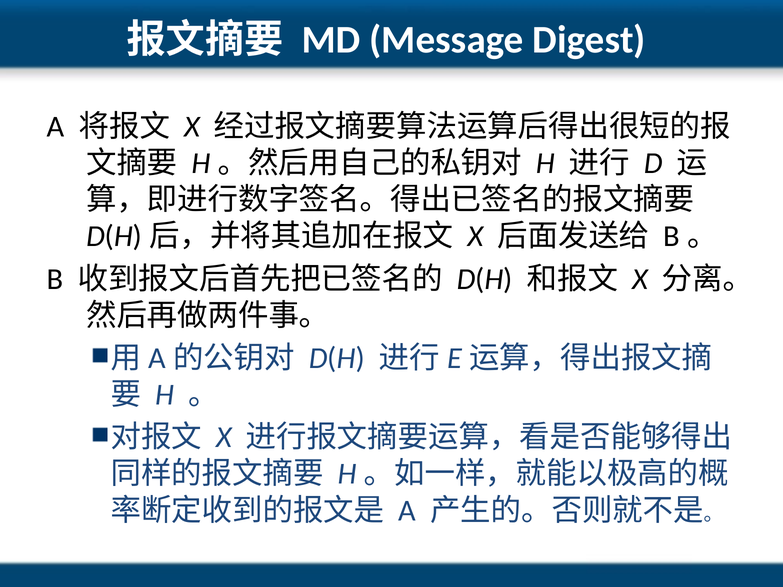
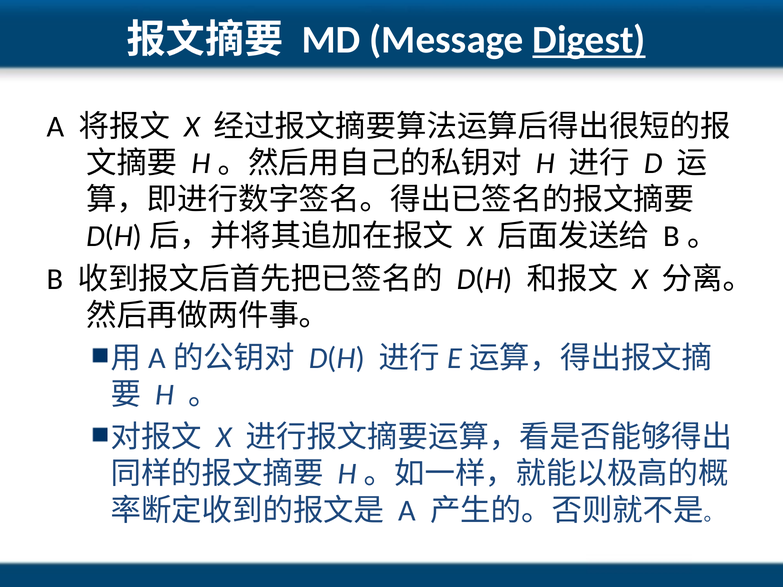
Digest underline: none -> present (589, 40)
